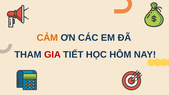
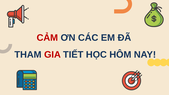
CẢM colour: orange -> red (47, 38)
